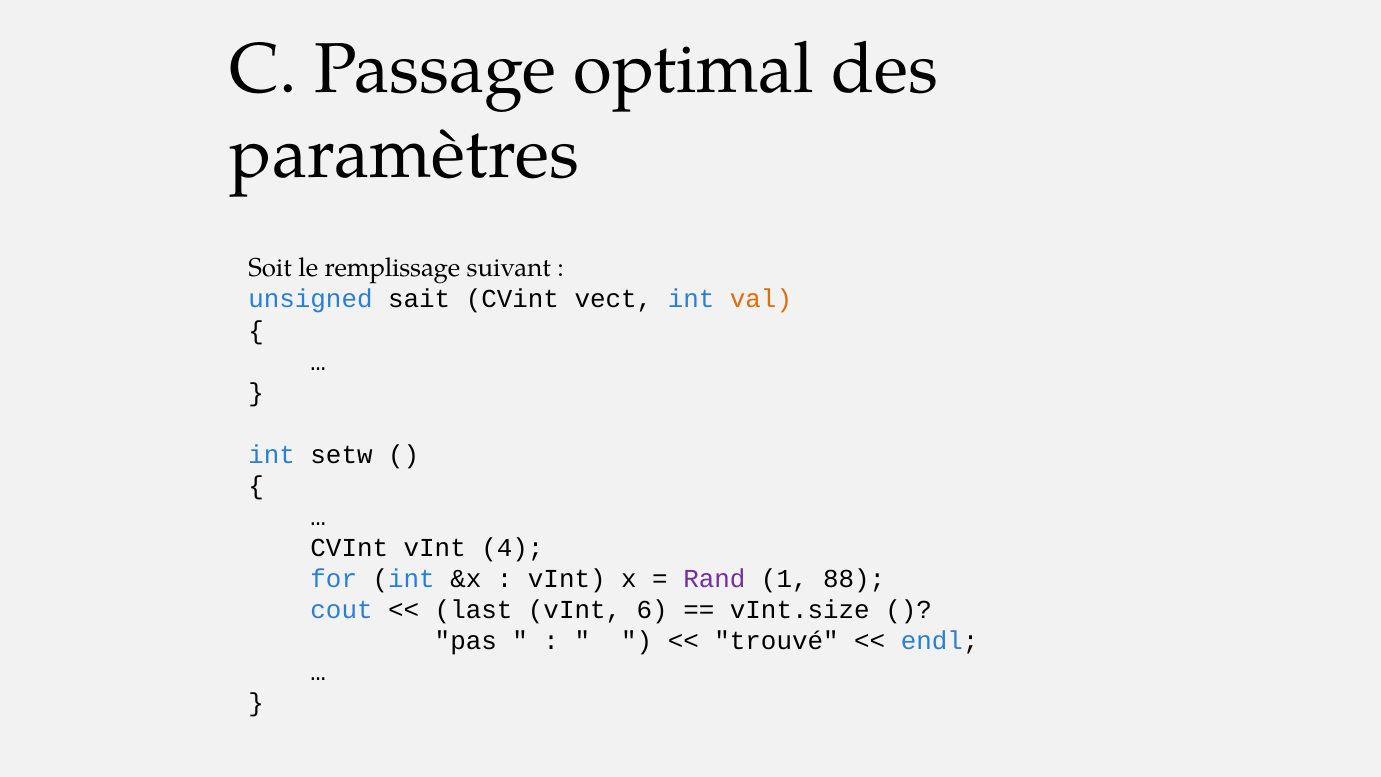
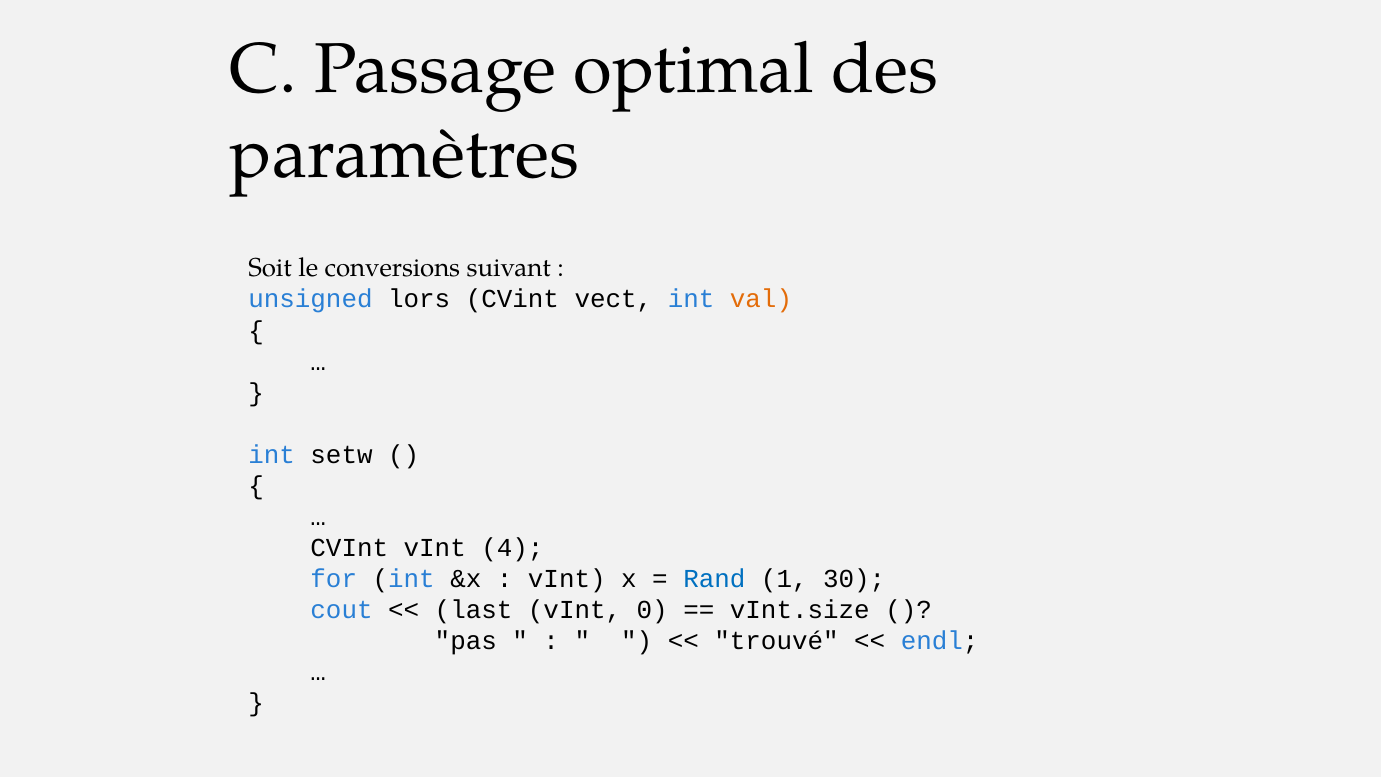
remplissage: remplissage -> conversions (392, 268)
sait: sait -> lors (419, 299)
Rand colour: purple -> blue (714, 579)
88: 88 -> 30 (854, 579)
6: 6 -> 0 (652, 610)
